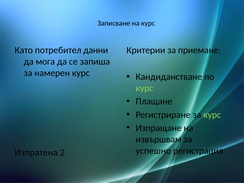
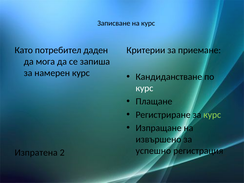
данни: данни -> даден (96, 50)
курс colour: light green -> white (144, 88)
извършвам: извършвам -> извършено (158, 139)
